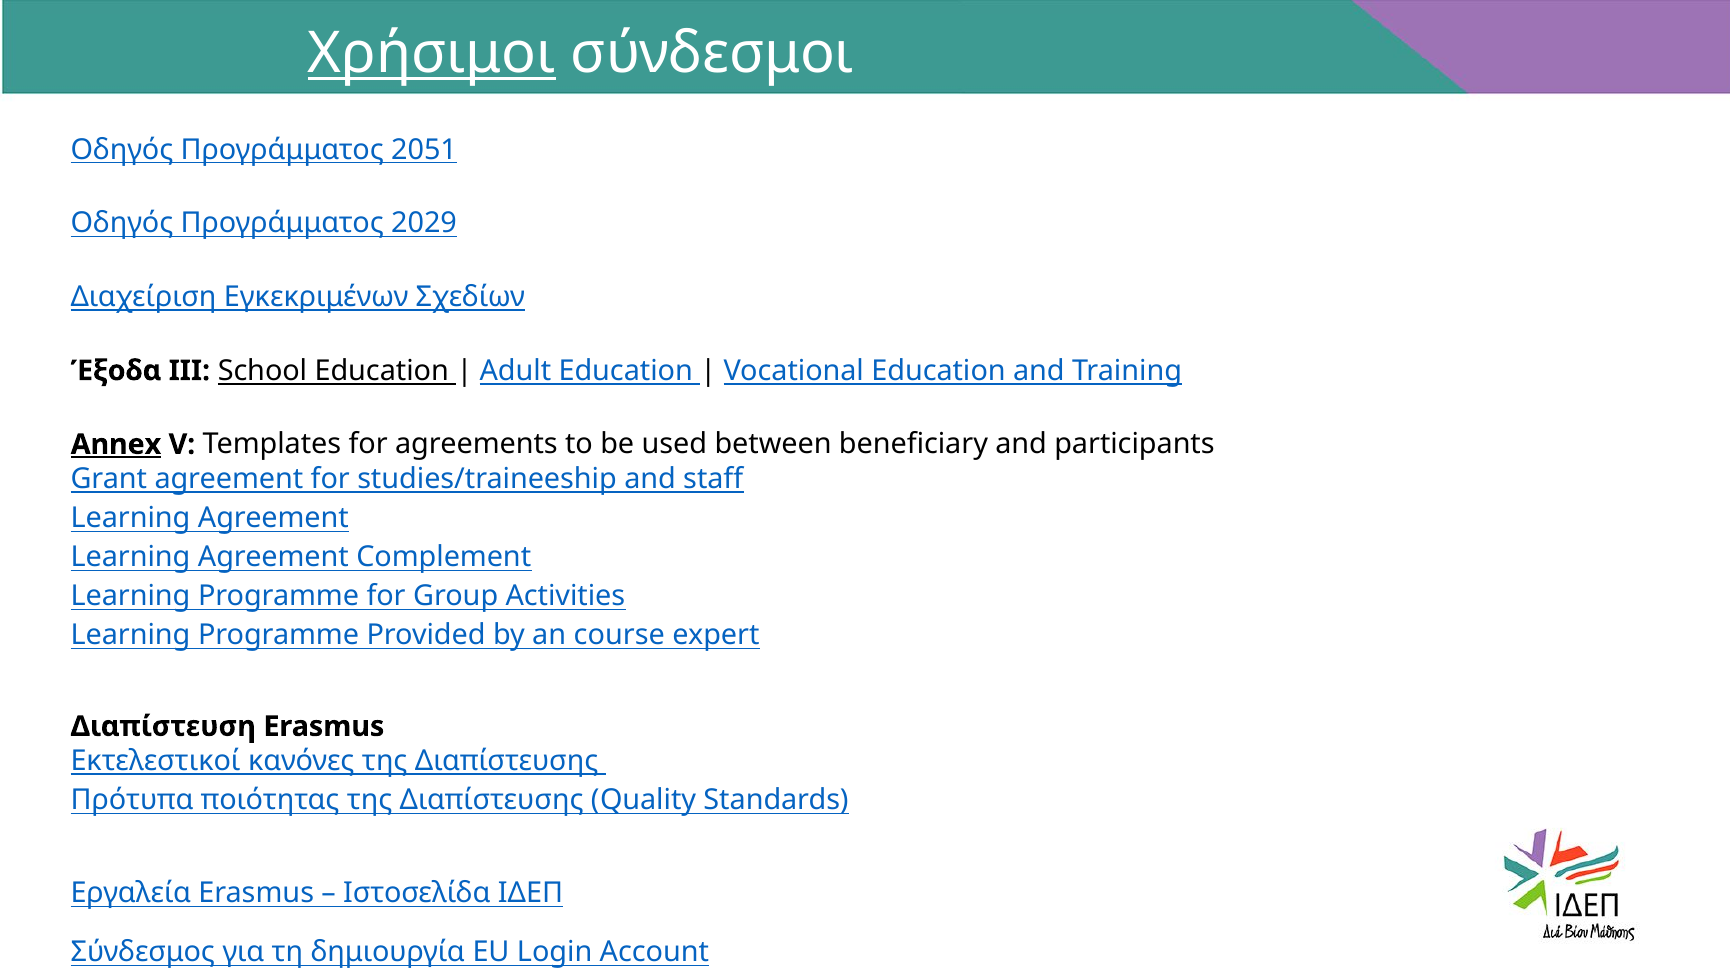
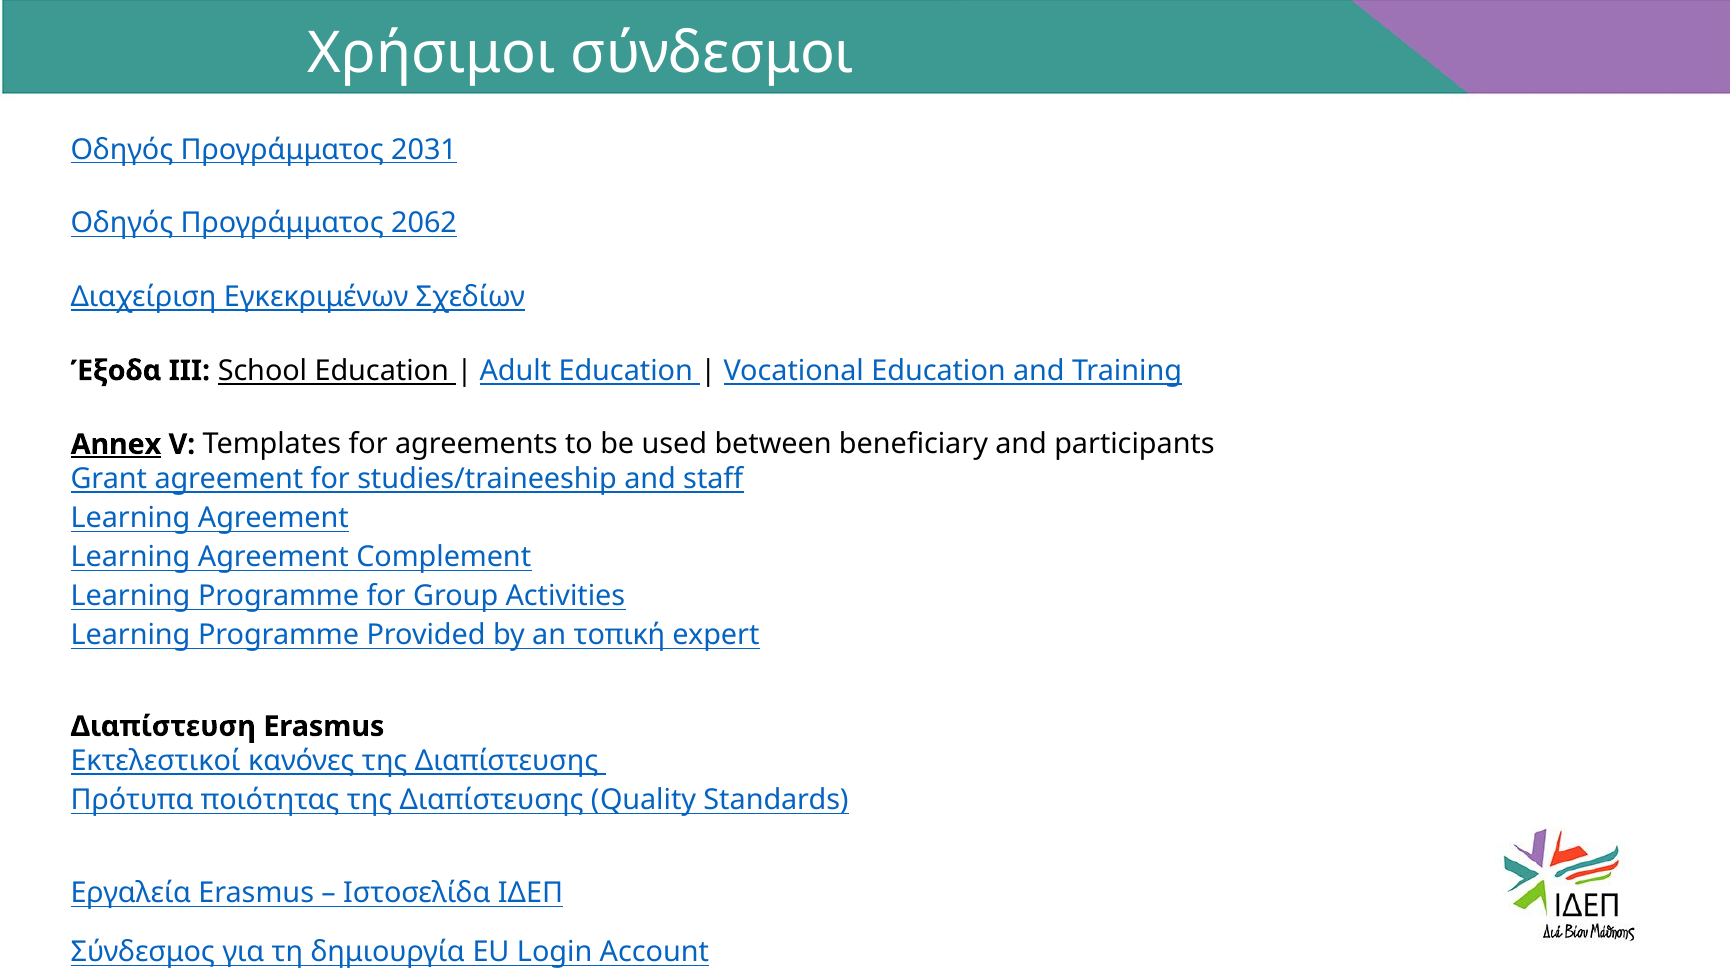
Χρήσιμοι underline: present -> none (432, 54)
2051: 2051 -> 2031 (424, 150)
2029: 2029 -> 2062 (424, 223)
course: course -> τοπική (619, 636)
